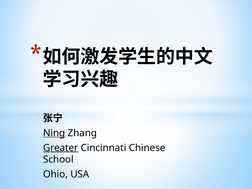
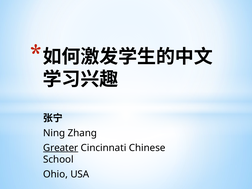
Ning underline: present -> none (54, 133)
